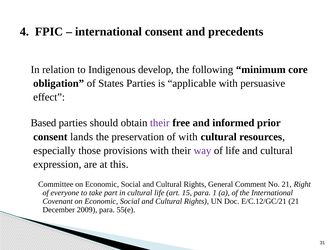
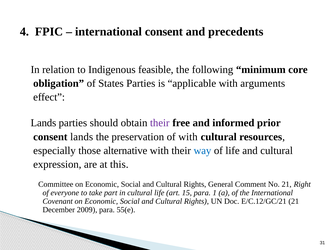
develop: develop -> feasible (156, 70)
persuasive: persuasive -> arguments (263, 83)
Based: Based -> Lands (43, 123)
provisions: provisions -> alternative (125, 150)
way colour: purple -> blue (202, 150)
